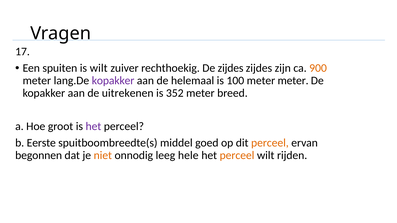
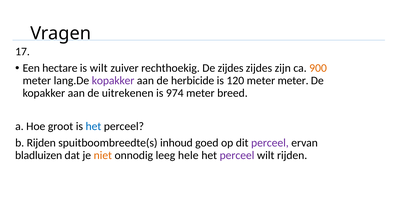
spuiten: spuiten -> hectare (60, 68)
helemaal: helemaal -> herbicide (193, 81)
100: 100 -> 120 (235, 81)
352: 352 -> 974 (175, 93)
het colour: purple -> blue (93, 126)
b Eerste: Eerste -> Rijden (41, 143)
middel: middel -> inhoud (176, 143)
perceel colour: orange -> purple (270, 143)
begonnen: begonnen -> bladluizen (39, 156)
perceel colour: orange -> purple (237, 156)
